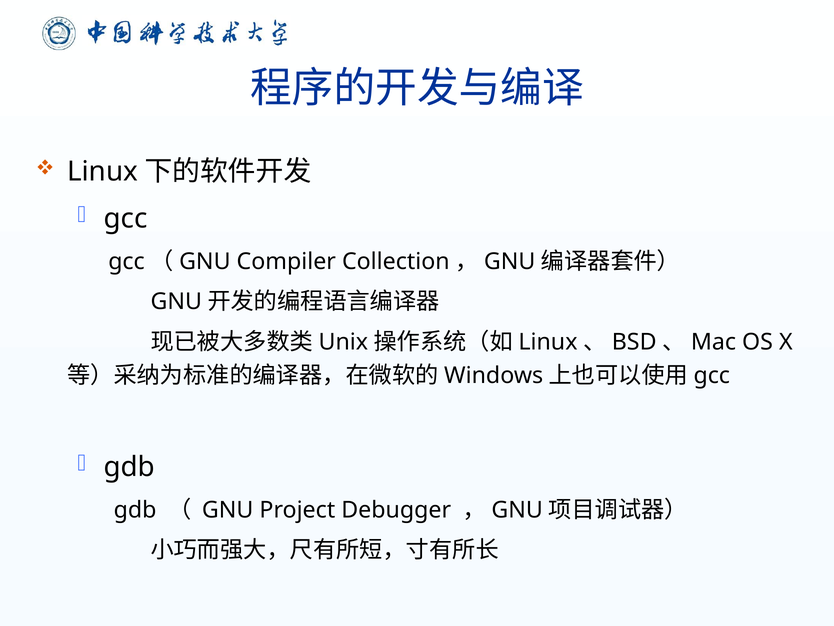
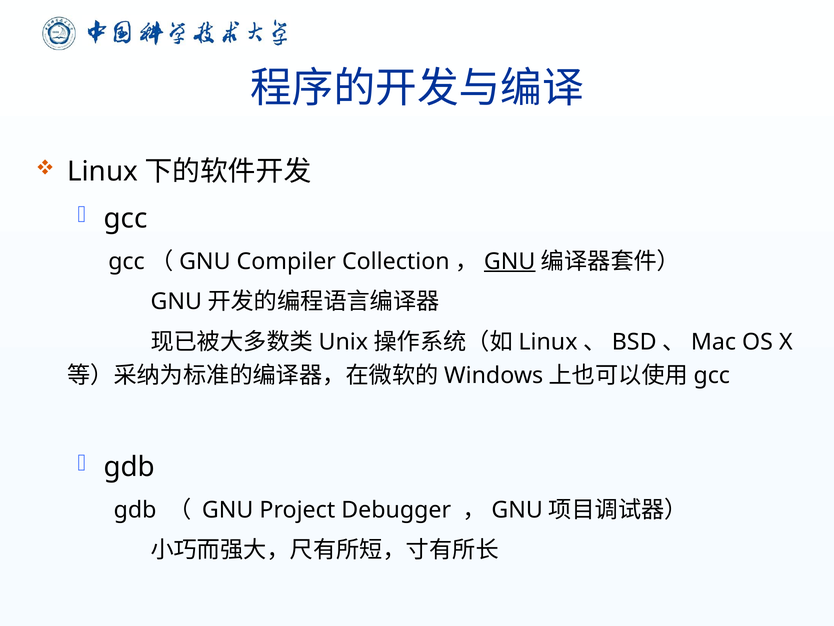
GNU underline: none -> present (510, 261)
